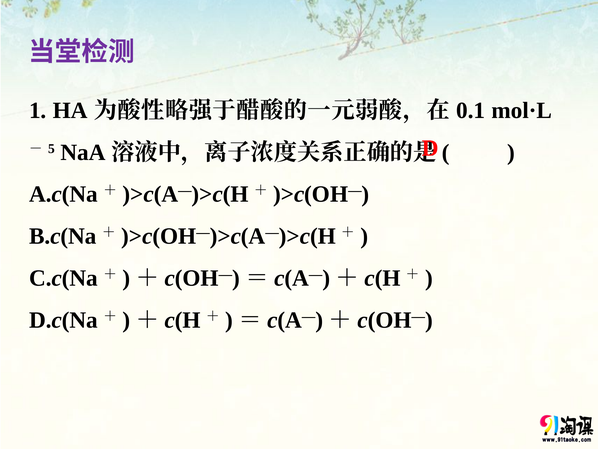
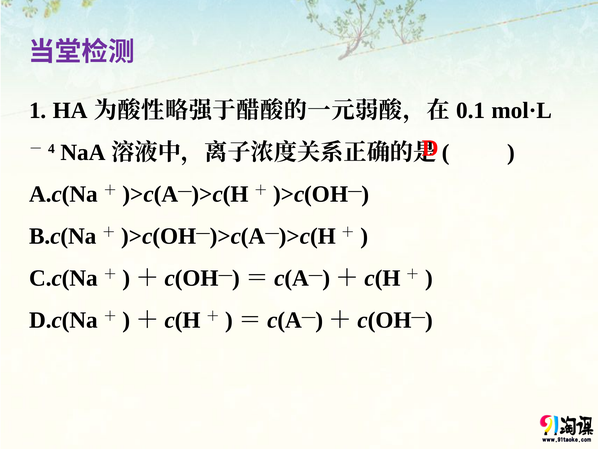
5: 5 -> 4 (51, 148)
